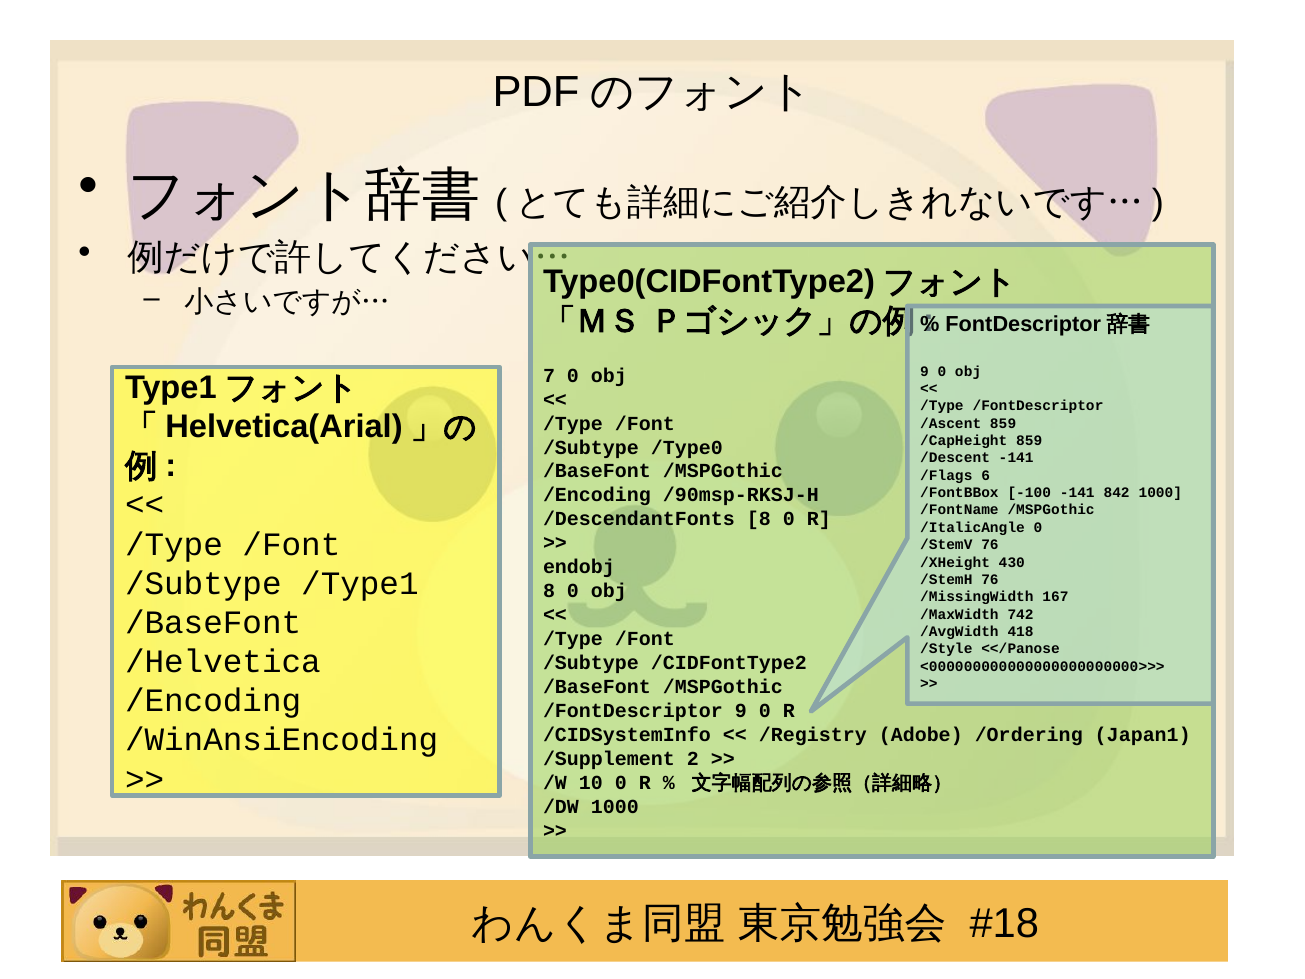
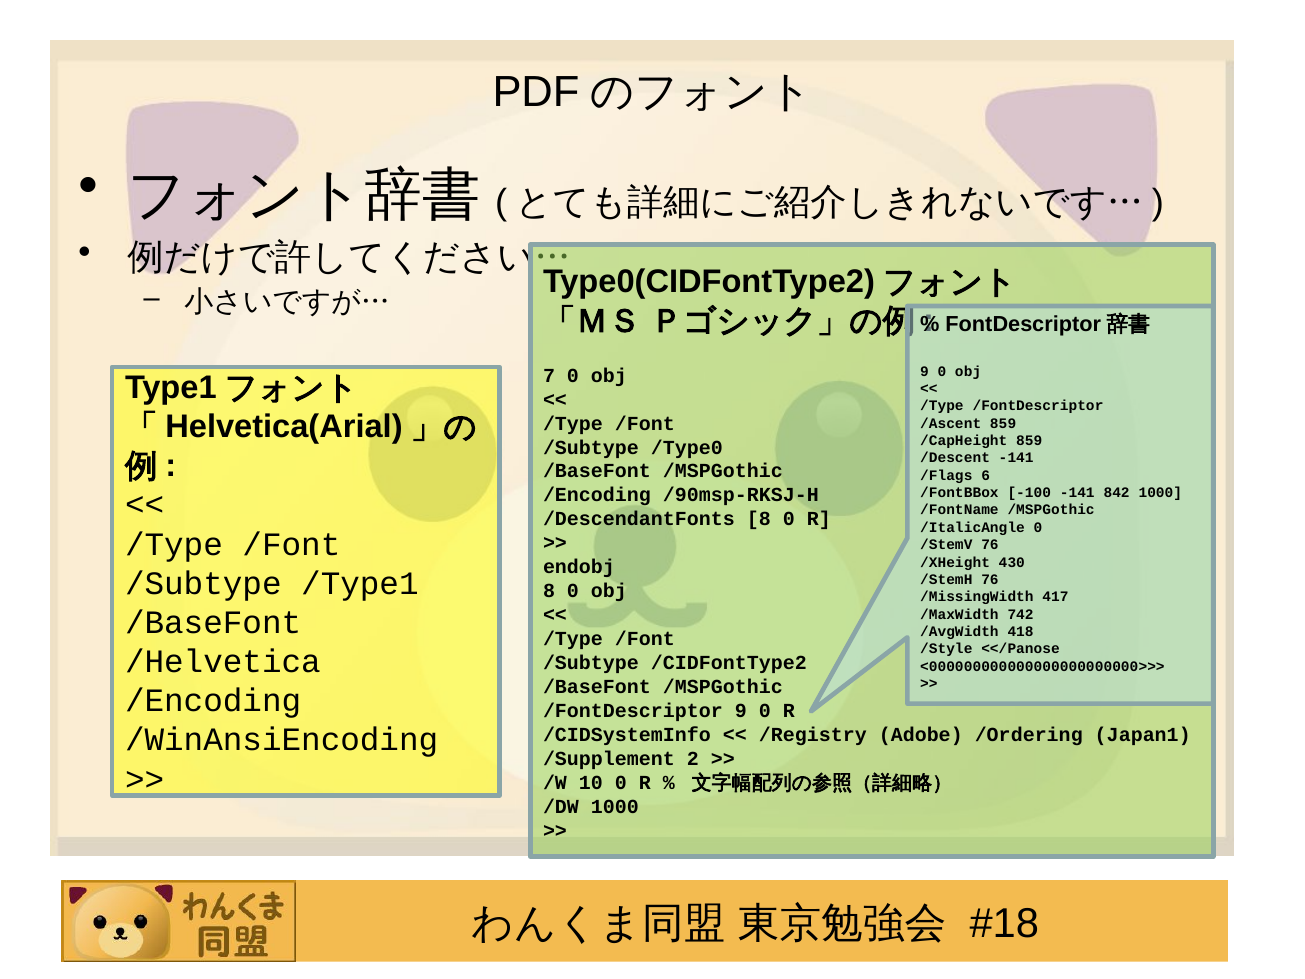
167: 167 -> 417 (1055, 597)
